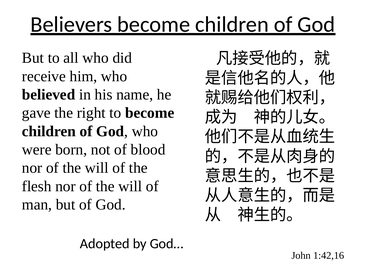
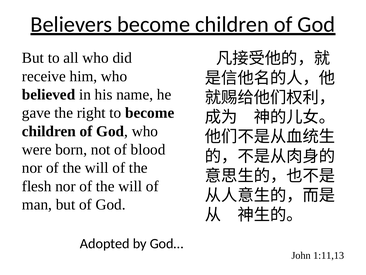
1:42,16: 1:42,16 -> 1:11,13 (329, 255)
